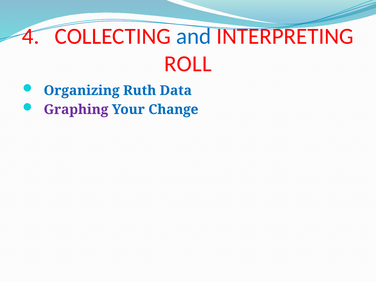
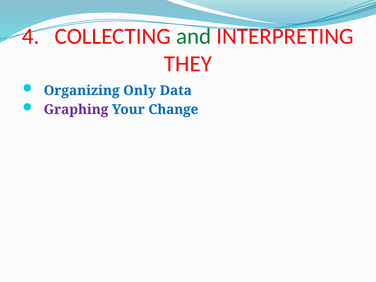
and colour: blue -> green (194, 36)
ROLL: ROLL -> THEY (188, 64)
Ruth: Ruth -> Only (140, 91)
